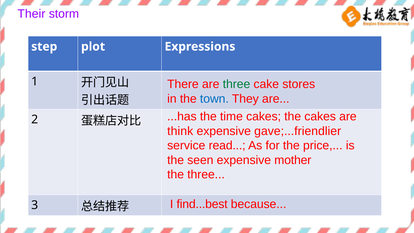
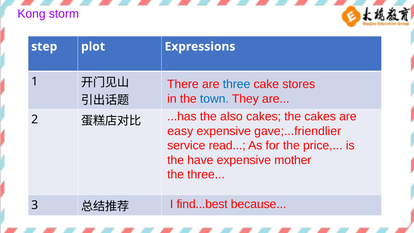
Their: Their -> Kong (31, 14)
three colour: green -> blue (237, 84)
time: time -> also (231, 117)
think: think -> easy (180, 131)
seen: seen -> have (200, 160)
